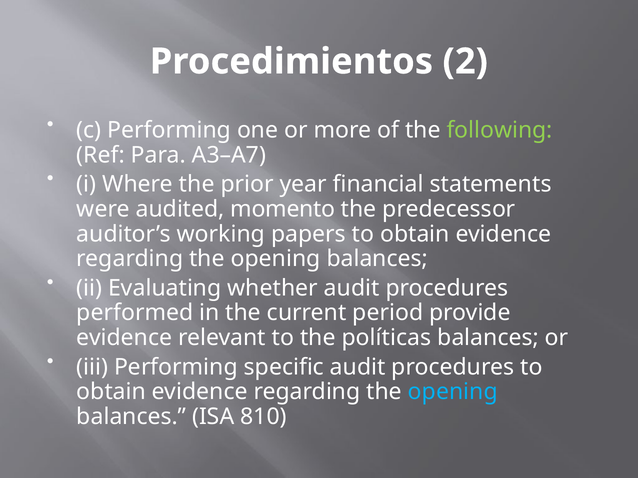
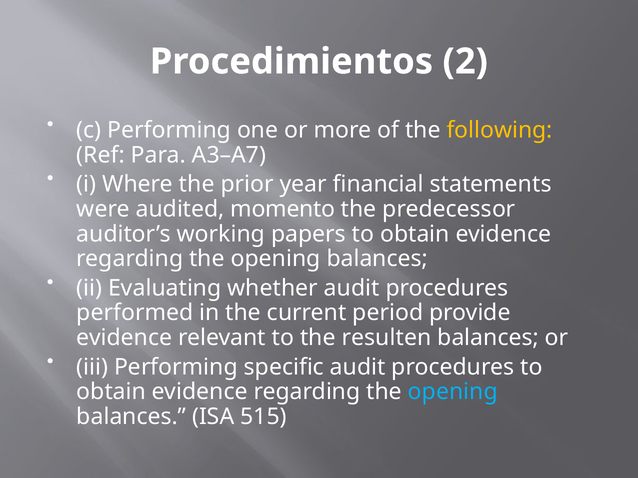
following colour: light green -> yellow (500, 130)
políticas: políticas -> resulten (386, 338)
810: 810 -> 515 (263, 417)
